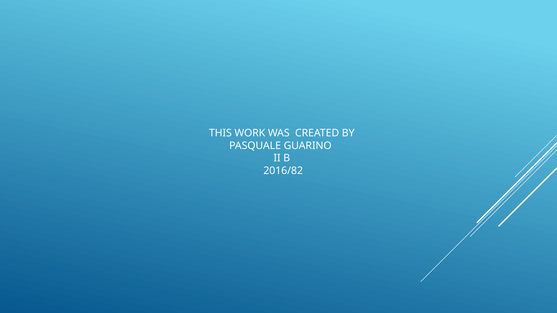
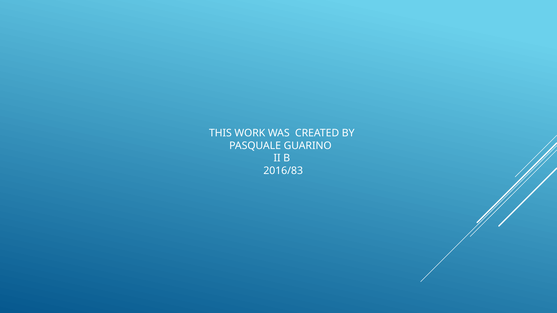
2016/82: 2016/82 -> 2016/83 (283, 171)
